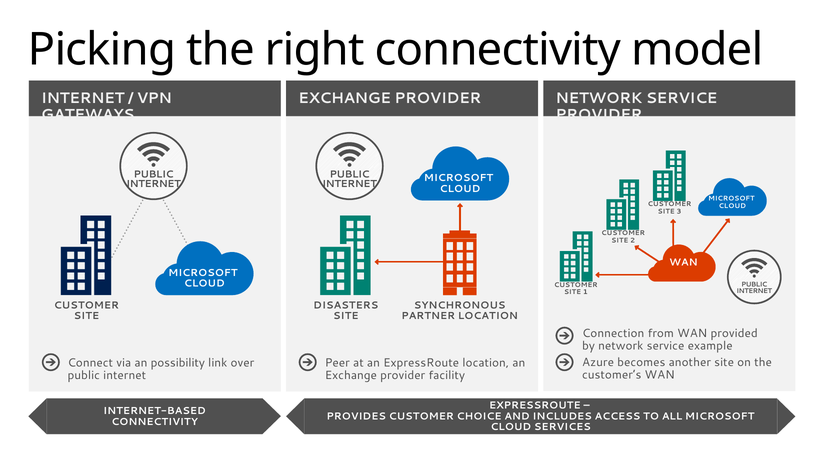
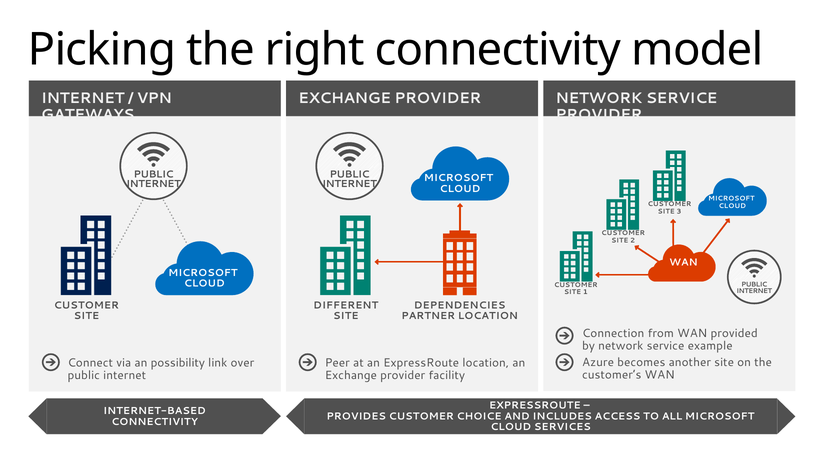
DISASTERS: DISASTERS -> DIFFERENT (346, 306)
SYNCHRONOUS: SYNCHRONOUS -> DEPENDENCIES (460, 306)
